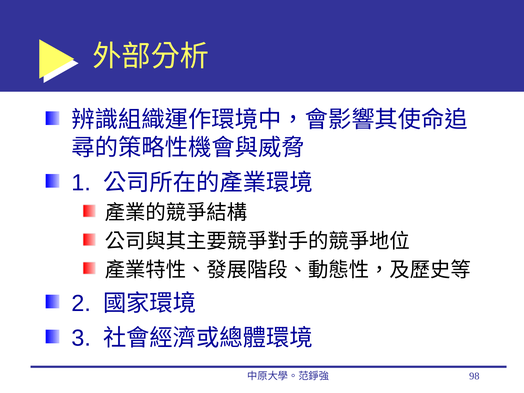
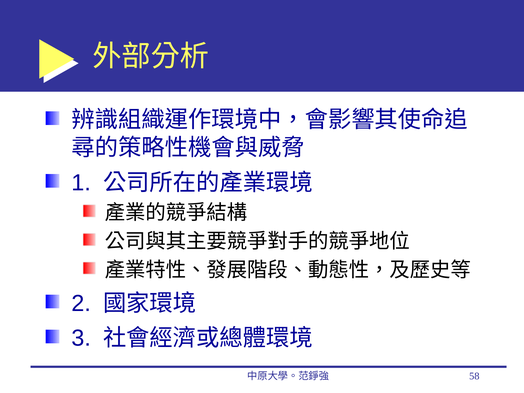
98: 98 -> 58 (474, 376)
